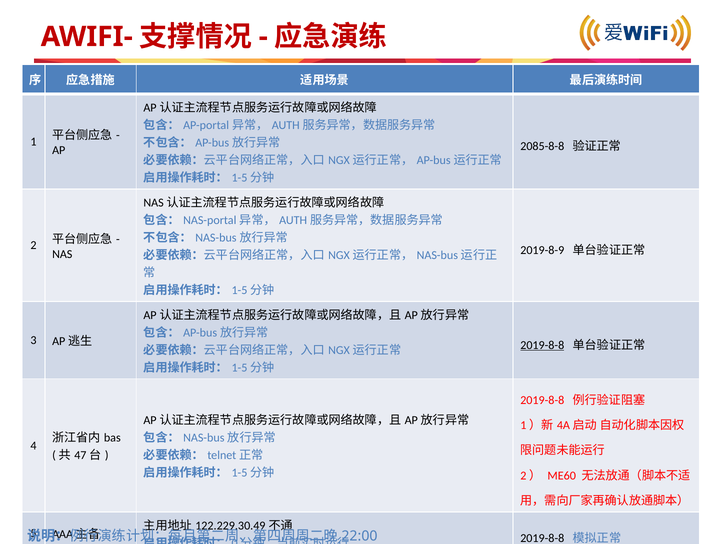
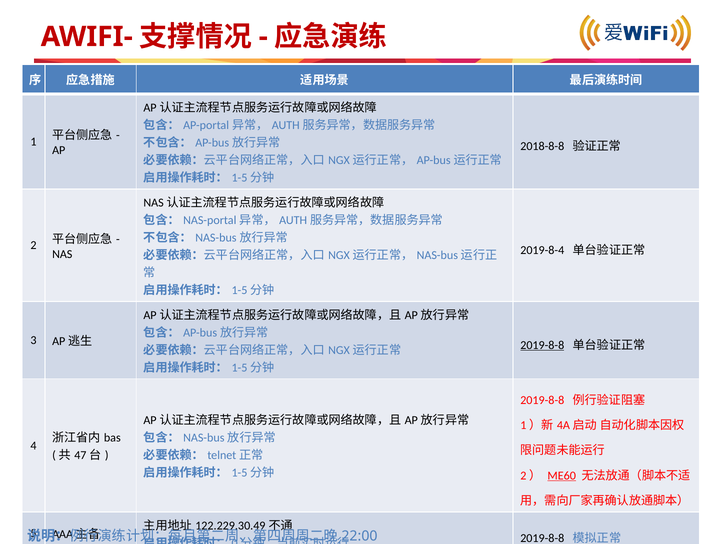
2085-8-8: 2085-8-8 -> 2018-8-8 (542, 146)
2019-8-9: 2019-8-9 -> 2019-8-4 (542, 250)
ME60 underline: none -> present (562, 475)
